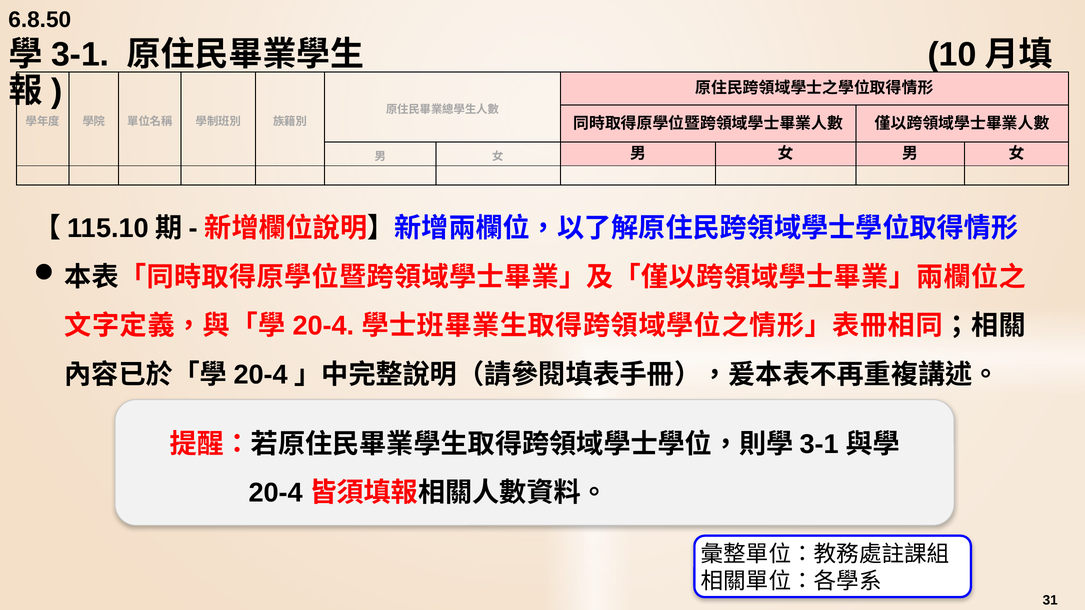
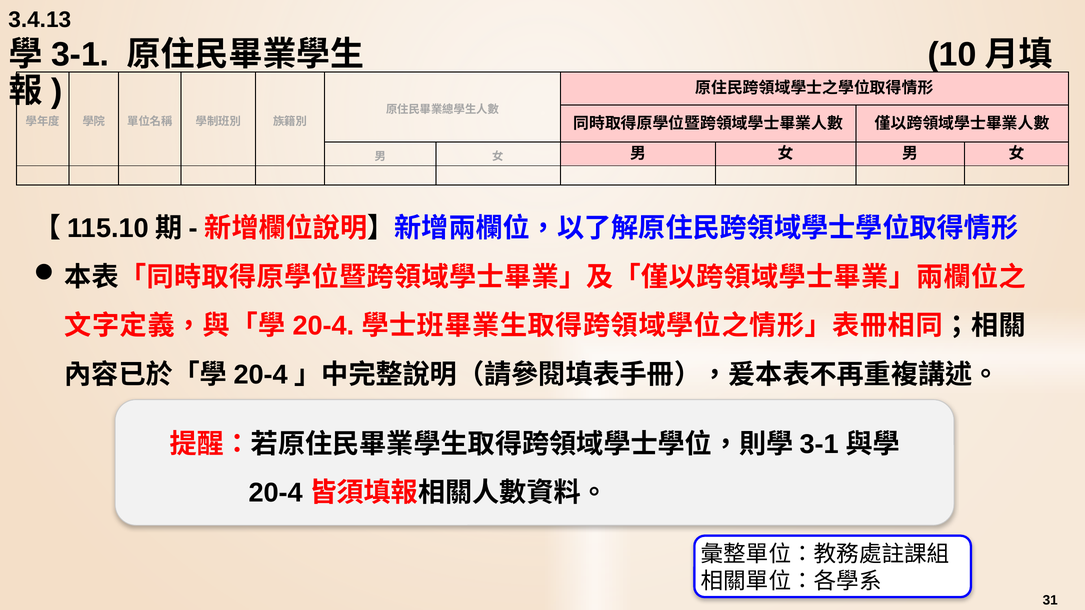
6.8.50: 6.8.50 -> 3.4.13 (40, 20)
